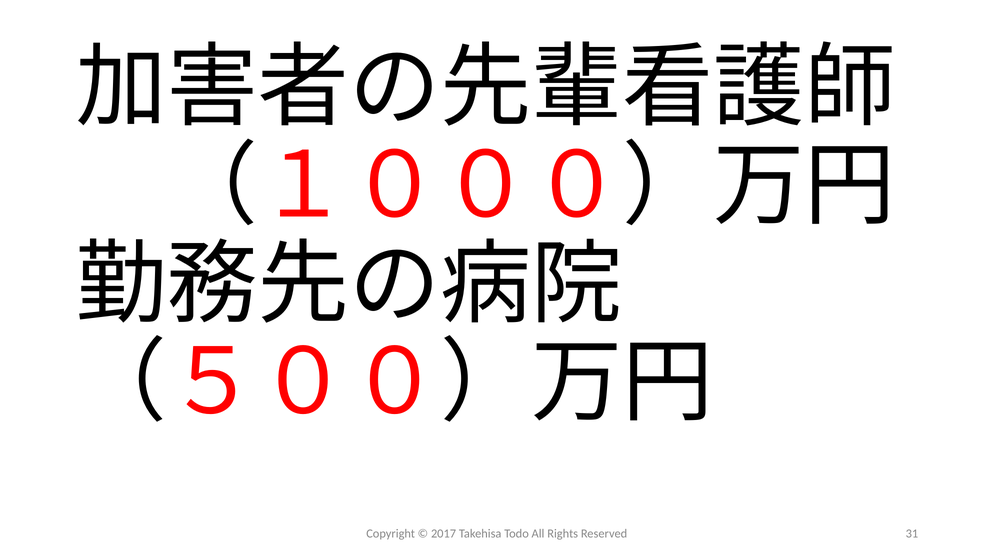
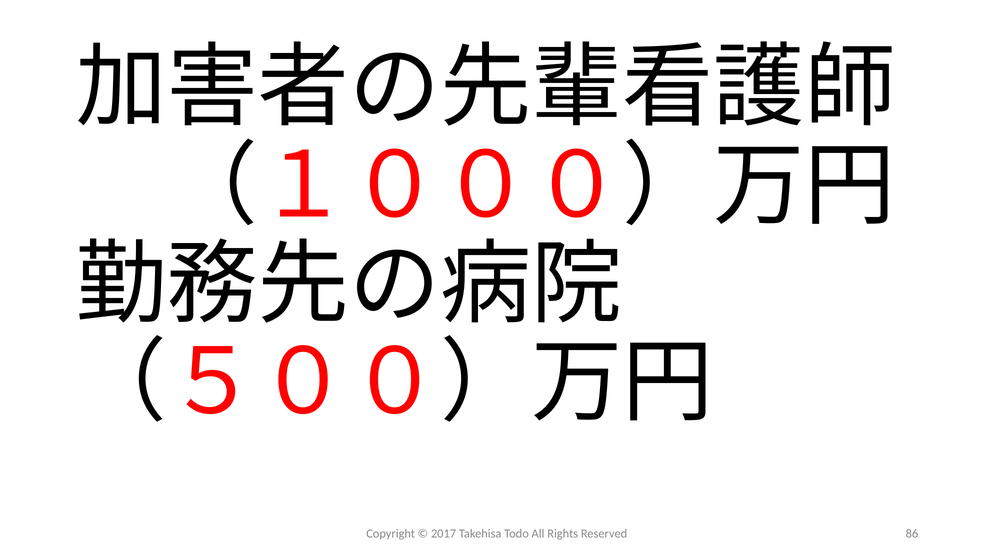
31: 31 -> 86 (912, 534)
